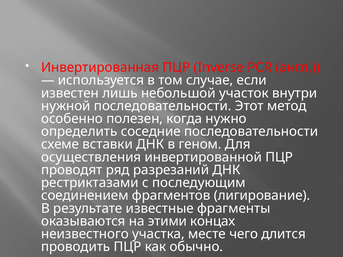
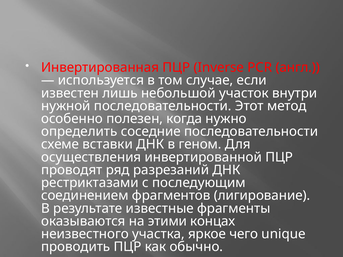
месте: месте -> яркое (207, 234)
длится: длится -> unique (284, 234)
